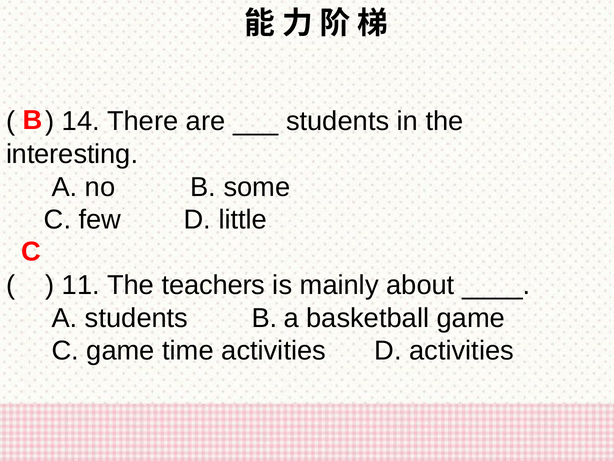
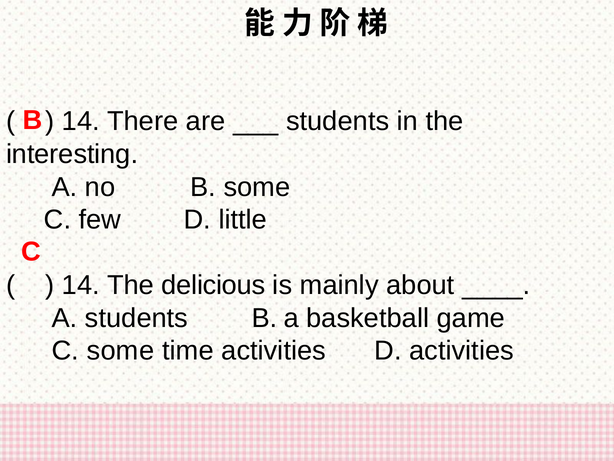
11: 11 -> 14 (81, 285)
teachers: teachers -> delicious (213, 285)
C game: game -> some (120, 351)
